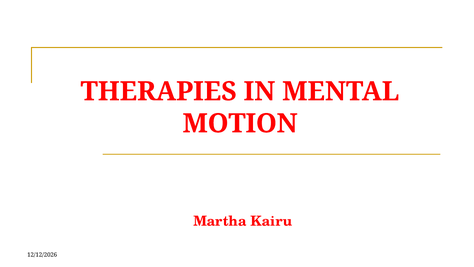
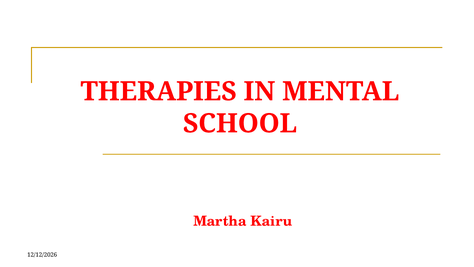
MOTION: MOTION -> SCHOOL (240, 123)
